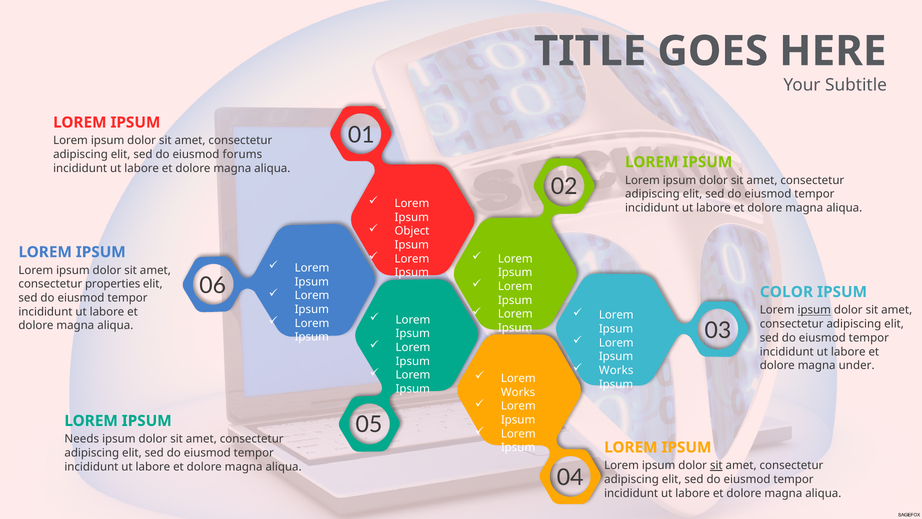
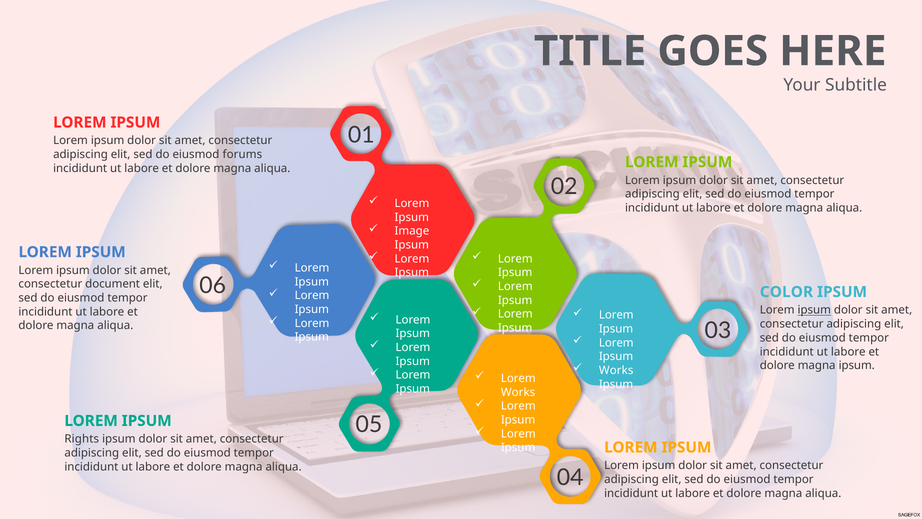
Object: Object -> Image (412, 231)
properties: properties -> document (113, 284)
magna under: under -> ipsum (857, 365)
Needs: Needs -> Rights (82, 439)
sit underline: present -> none (716, 465)
